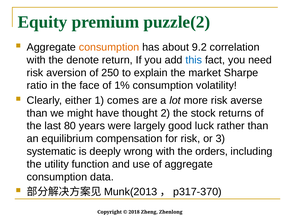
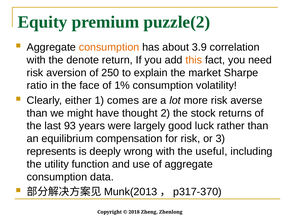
9.2: 9.2 -> 3.9 (199, 47)
this colour: blue -> orange (194, 60)
80: 80 -> 93 (70, 126)
systematic: systematic -> represents (51, 152)
orders: orders -> useful (211, 152)
